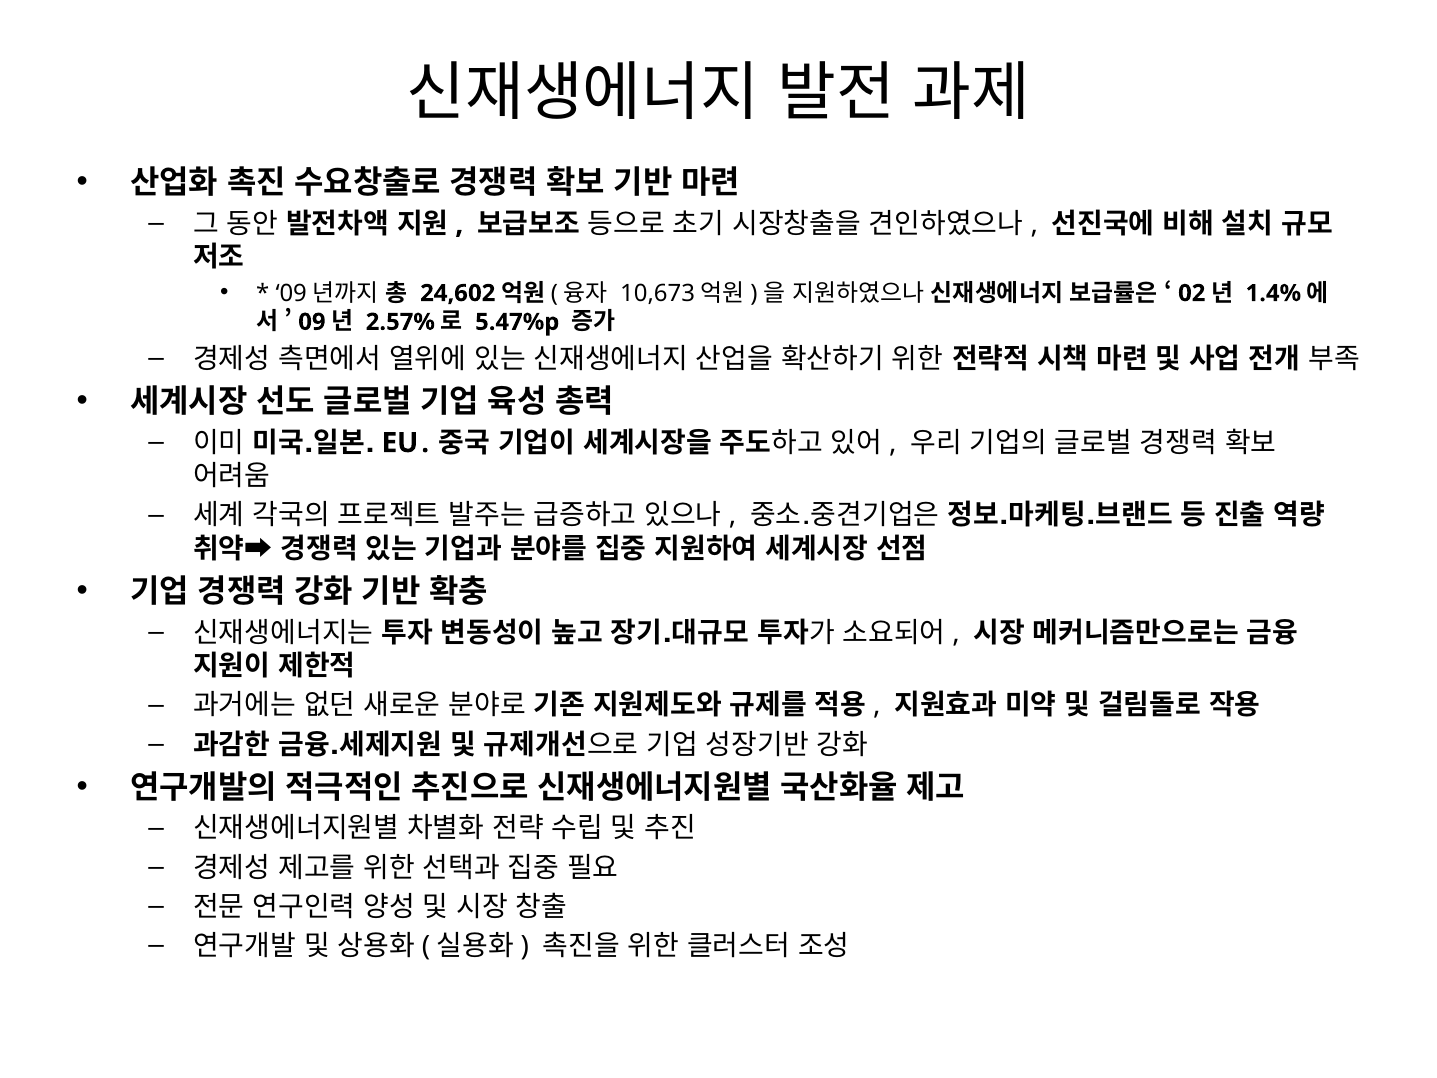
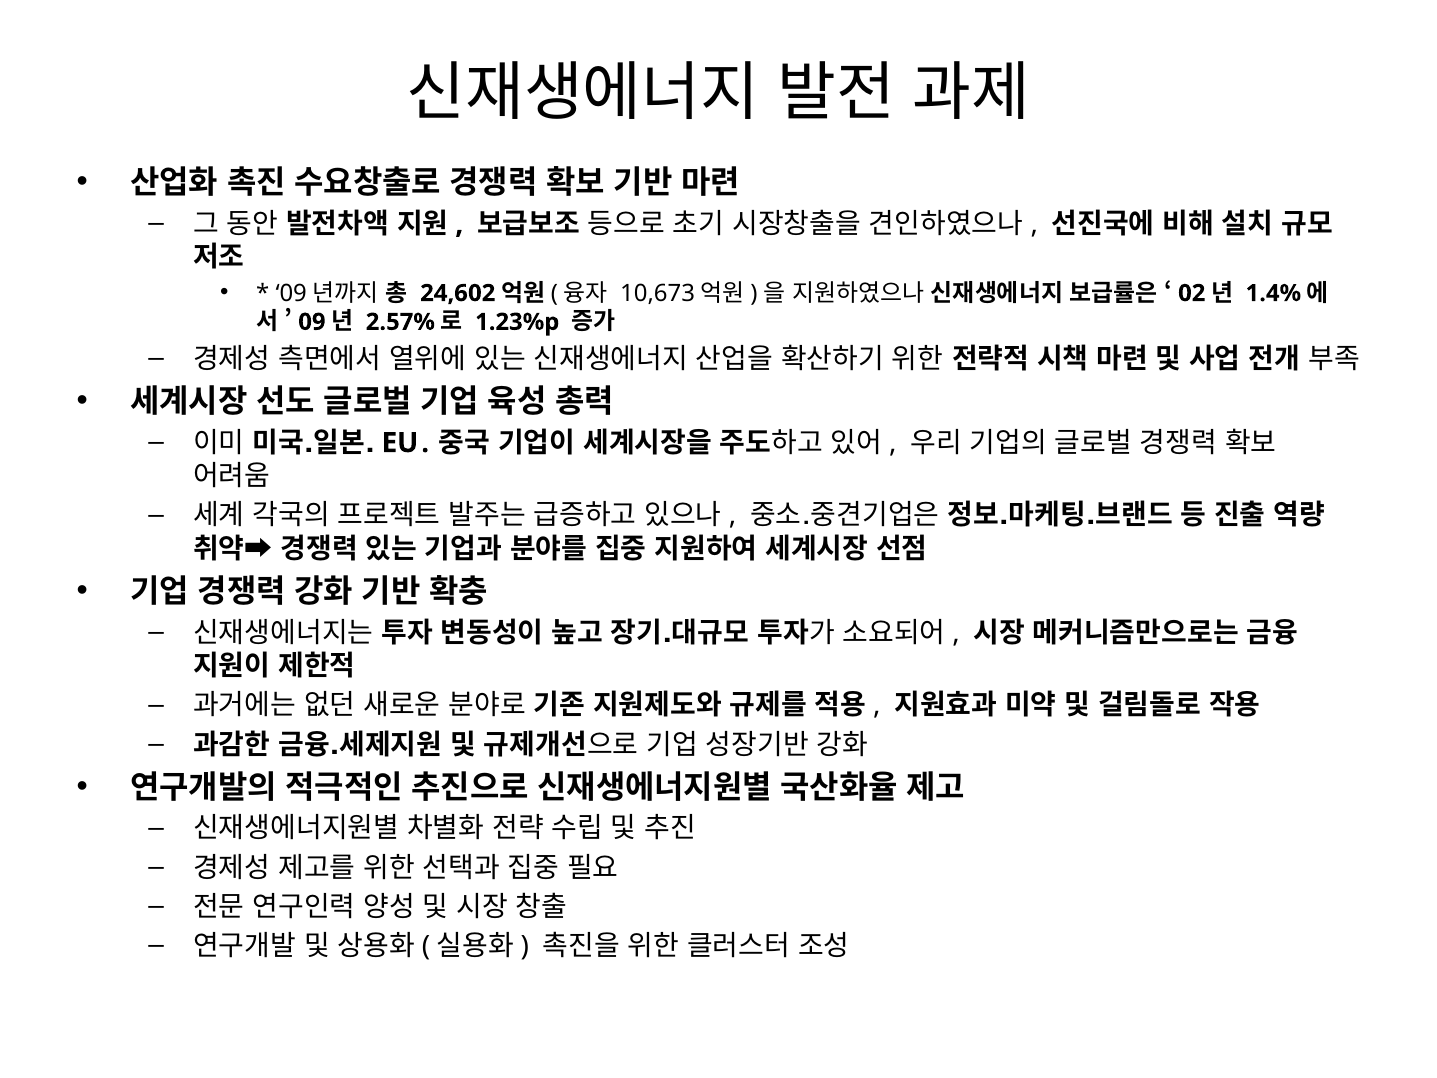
5.47%p: 5.47%p -> 1.23%p (517, 322)
